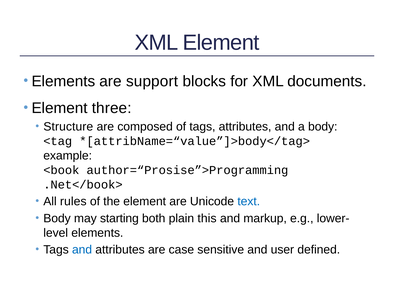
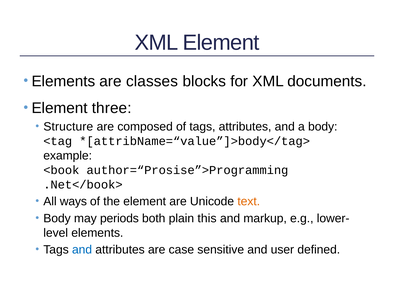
support: support -> classes (152, 81)
rules: rules -> ways (73, 201)
text colour: blue -> orange (249, 201)
starting: starting -> periods (119, 218)
